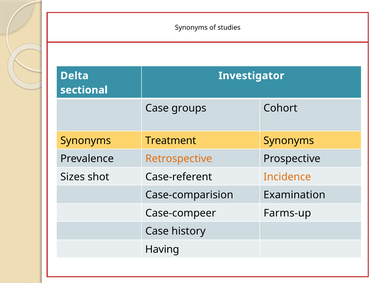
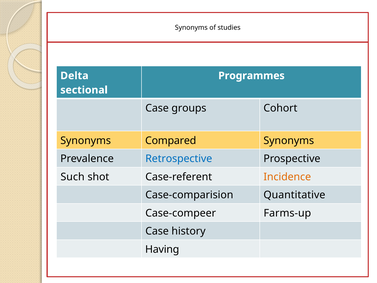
Investigator: Investigator -> Programmes (251, 76)
Treatment: Treatment -> Compared (171, 141)
Retrospective colour: orange -> blue (179, 159)
Sizes: Sizes -> Such (73, 177)
Examination: Examination -> Quantitative (294, 195)
